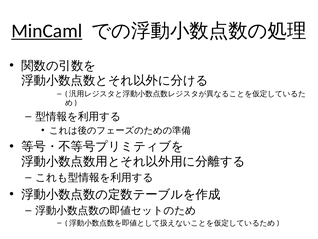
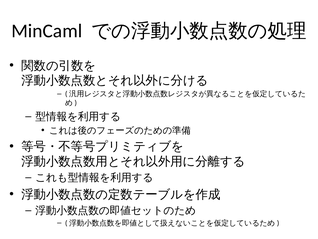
MinCaml underline: present -> none (47, 31)
